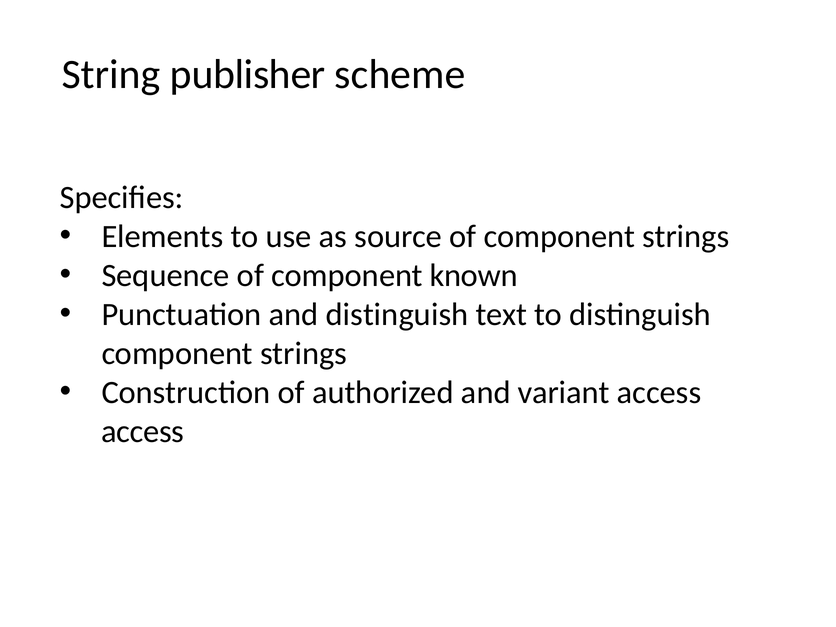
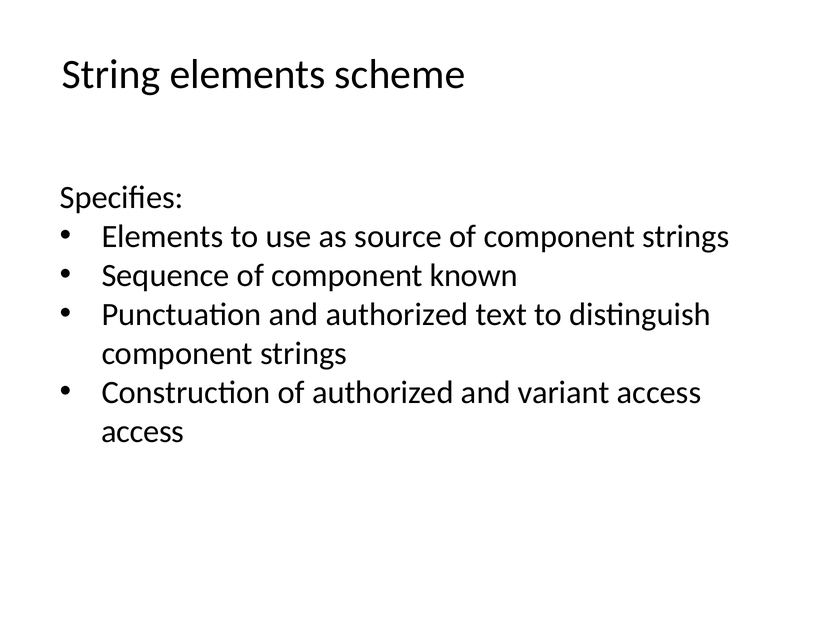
String publisher: publisher -> elements (248, 74)
and distinguish: distinguish -> authorized (397, 314)
